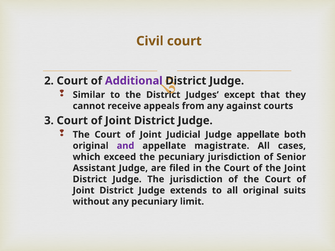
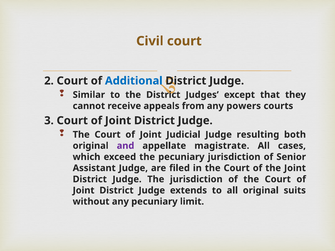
Additional colour: purple -> blue (134, 81)
against: against -> powers (244, 106)
Judge appellate: appellate -> resulting (258, 135)
